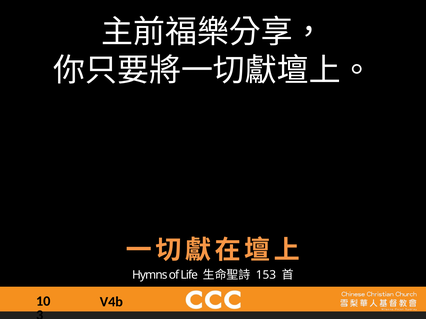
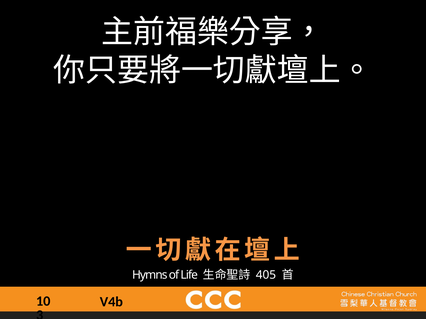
153: 153 -> 405 (266, 275)
